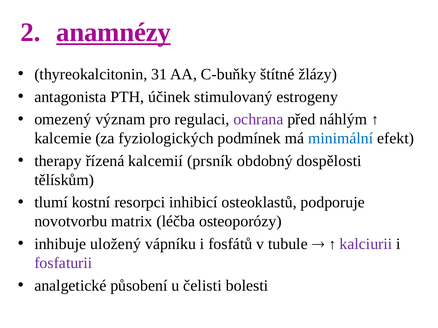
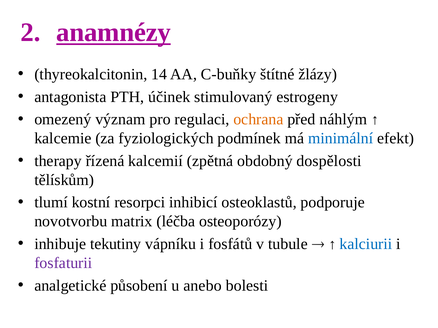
31: 31 -> 14 (159, 74)
ochrana colour: purple -> orange (258, 120)
prsník: prsník -> zpětná (210, 161)
uložený: uložený -> tekutiny (116, 244)
kalciurii colour: purple -> blue (366, 244)
čelisti: čelisti -> anebo (203, 286)
